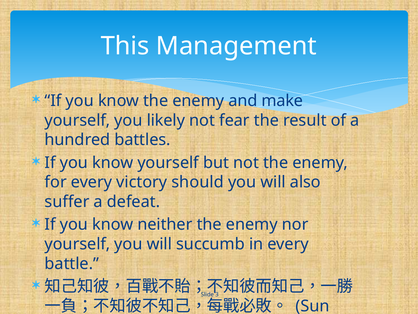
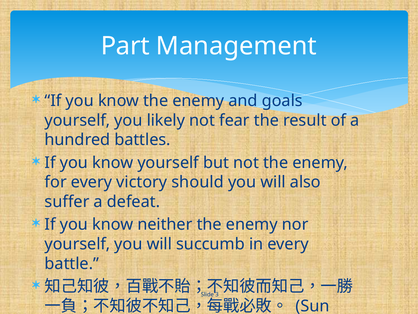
This: This -> Part (125, 46)
make: make -> goals (282, 101)
